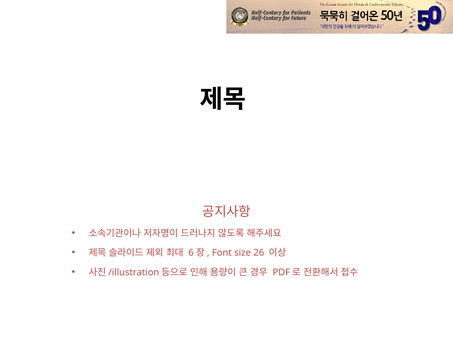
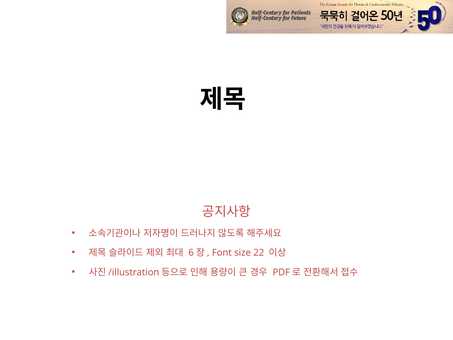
26: 26 -> 22 (259, 253)
